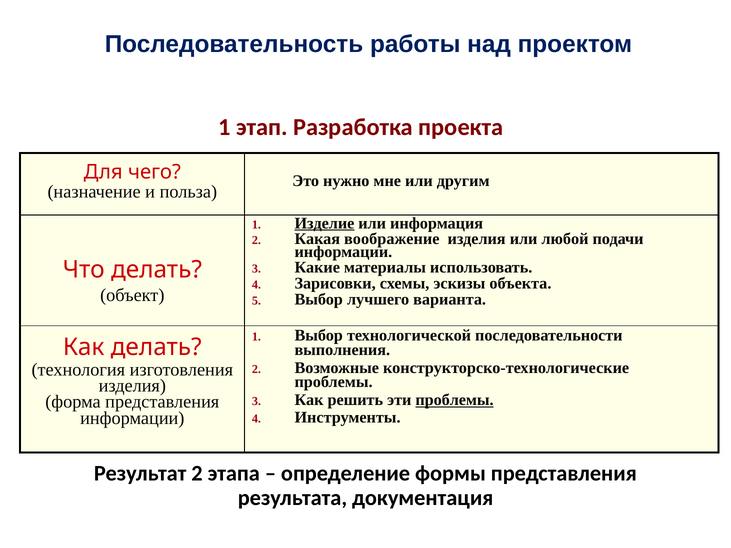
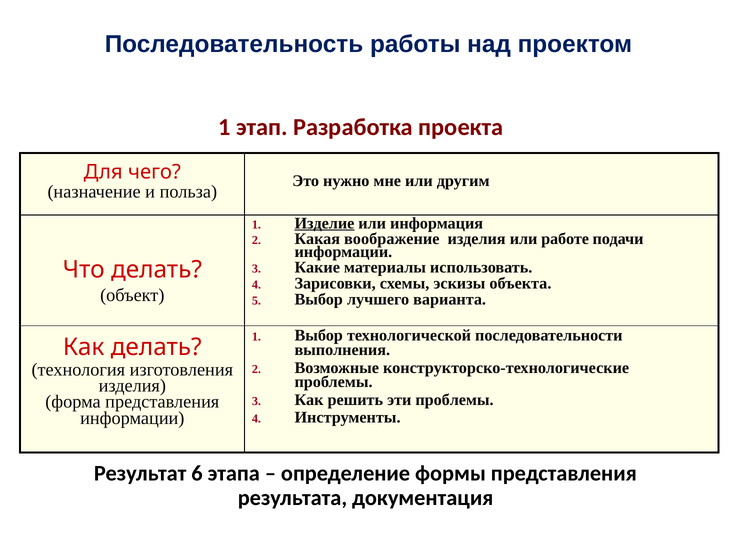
любой: любой -> работе (565, 239)
проблемы underline: present -> none (455, 400)
Результат 2: 2 -> 6 (197, 474)
